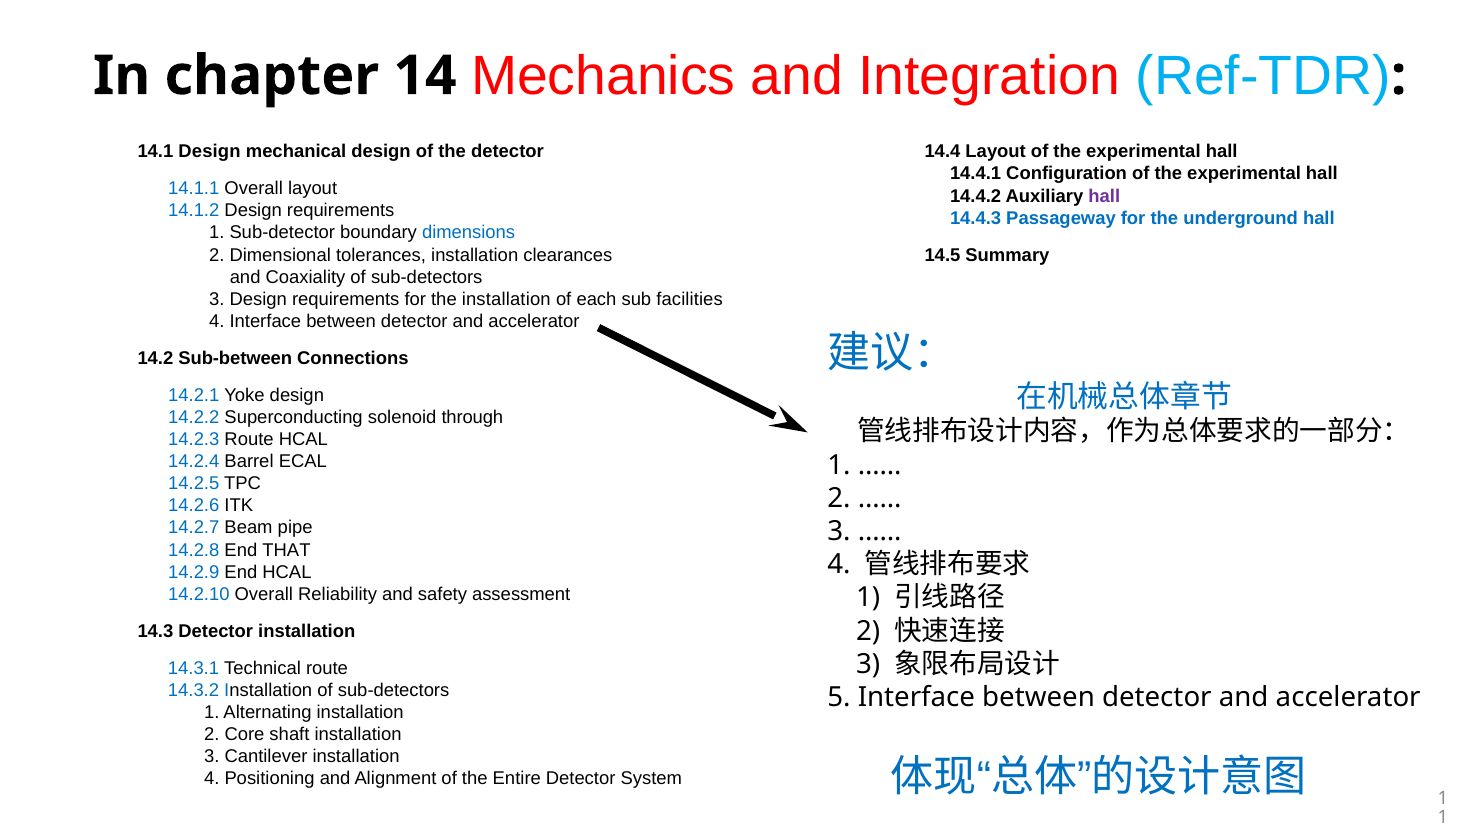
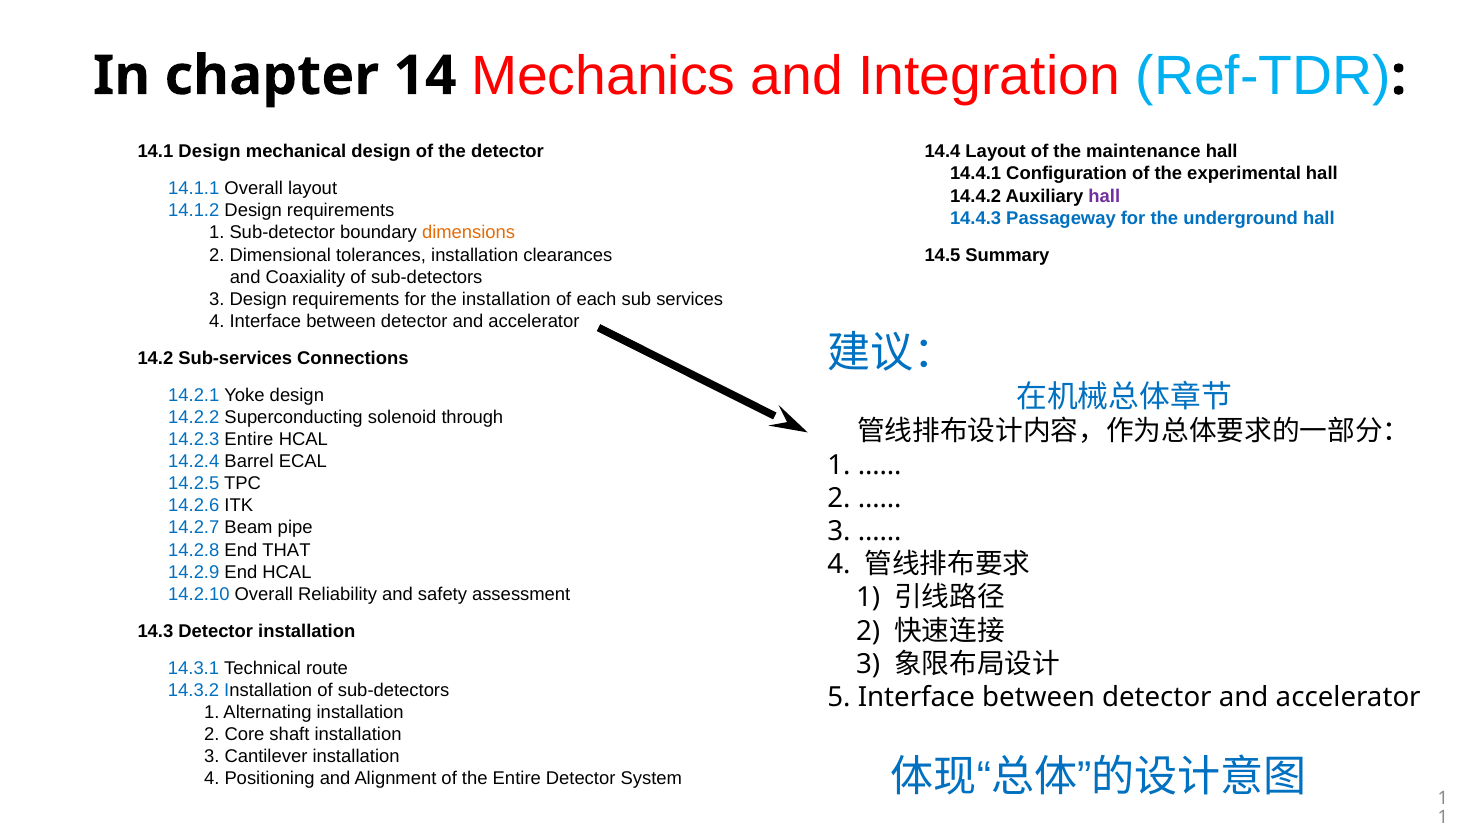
Layout of the experimental: experimental -> maintenance (1143, 152)
dimensions colour: blue -> orange (469, 233)
facilities: facilities -> services (690, 299)
Sub-between: Sub-between -> Sub-services (235, 358)
14.2.3 Route: Route -> Entire (249, 440)
